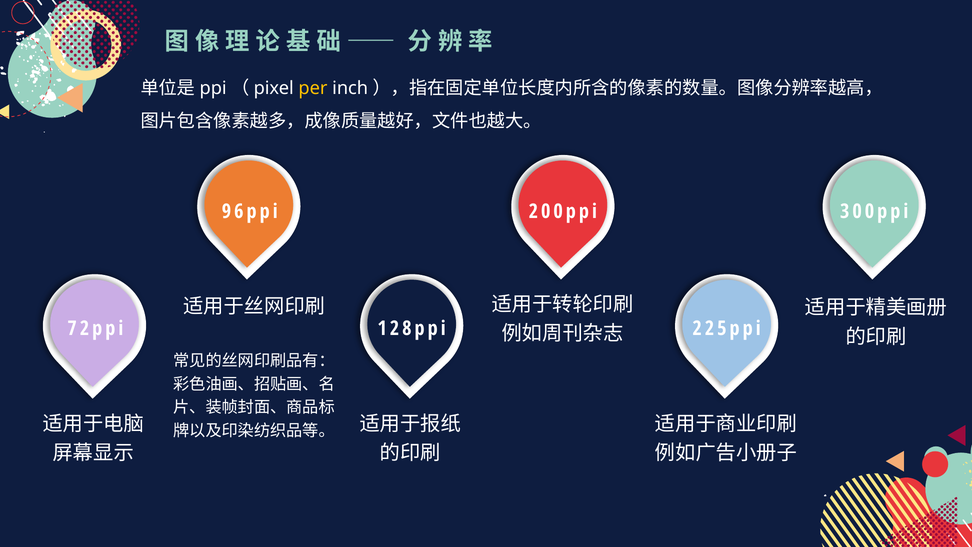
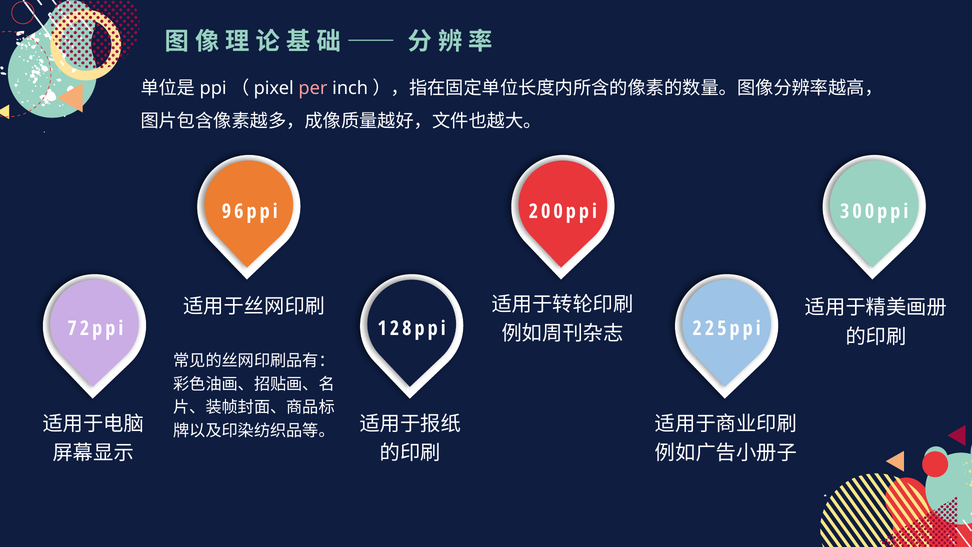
per colour: yellow -> pink (313, 88)
